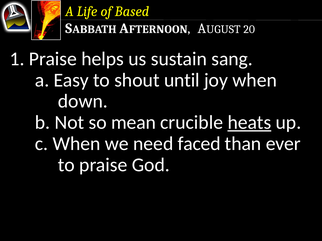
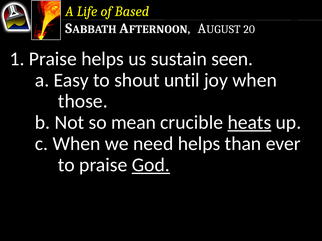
sang: sang -> seen (232, 59)
down: down -> those (83, 101)
need faced: faced -> helps (199, 144)
God underline: none -> present (151, 165)
